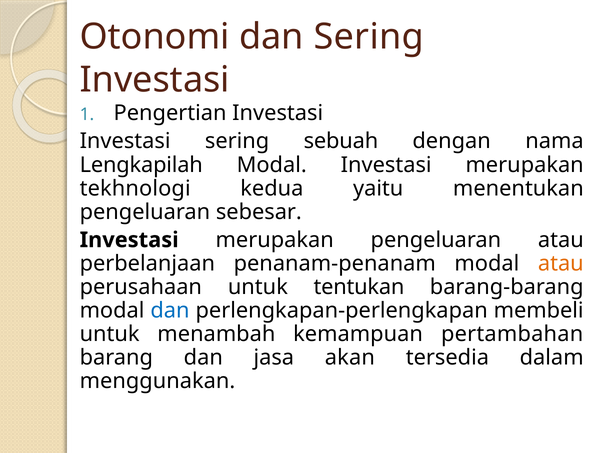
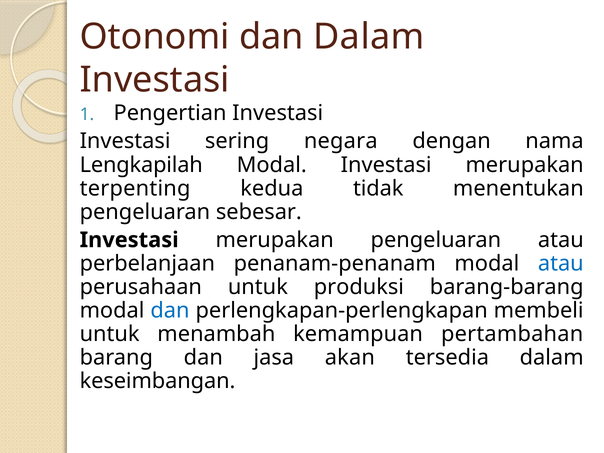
dan Sering: Sering -> Dalam (369, 37)
sebuah: sebuah -> negara (341, 141)
tekhnologi: tekhnologi -> terpenting (135, 188)
yaitu: yaitu -> tidak (378, 188)
atau colour: orange -> blue (561, 264)
tentukan: tentukan -> produksi (359, 287)
menggunakan: menggunakan -> keseimbangan (158, 381)
